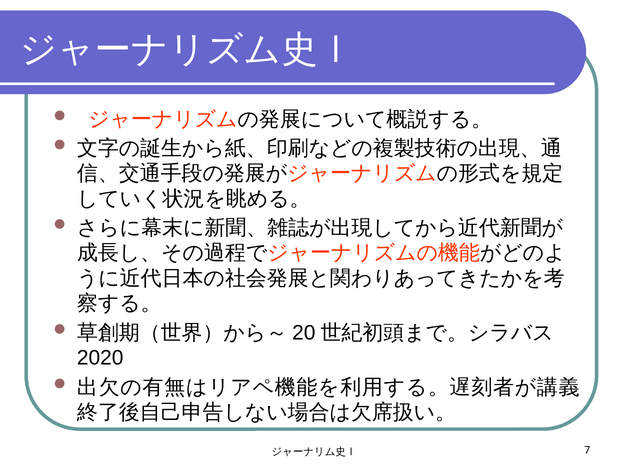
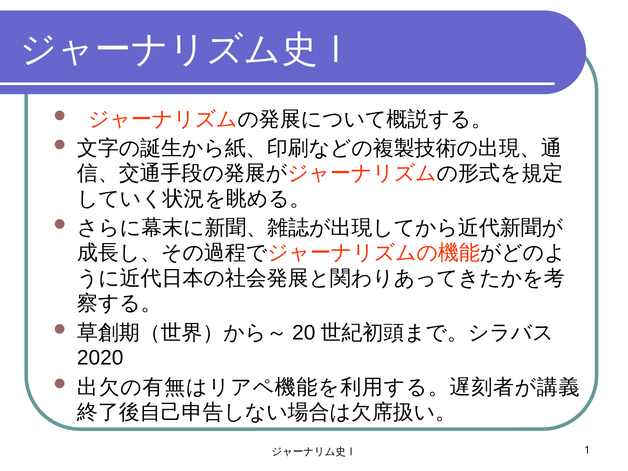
7: 7 -> 1 (587, 450)
